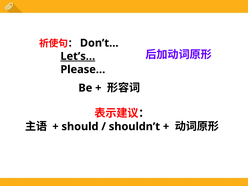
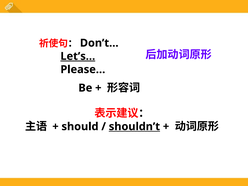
shouldn’t underline: none -> present (134, 127)
